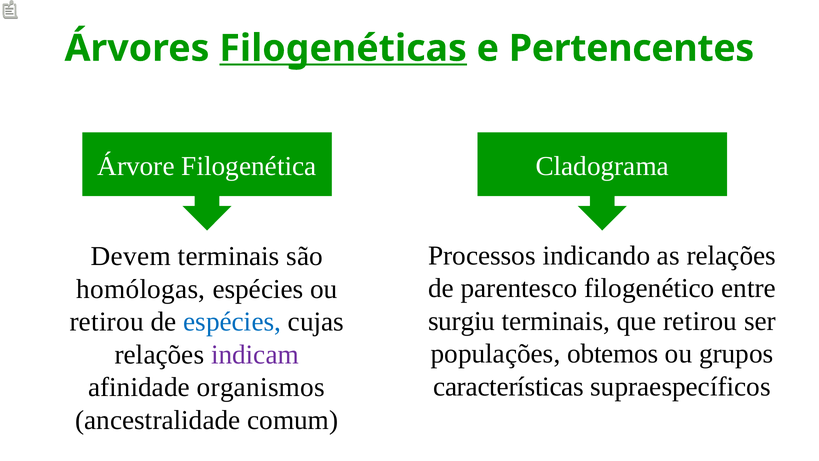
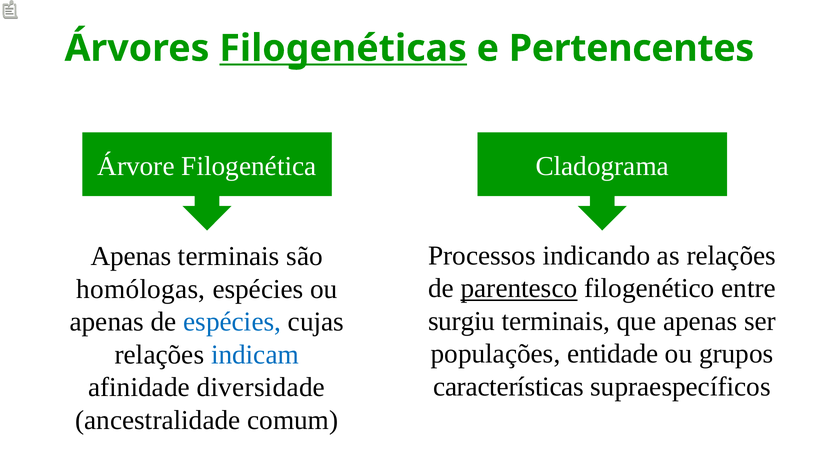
Devem: Devem -> Apenas (131, 256)
parentesco underline: none -> present (519, 288)
que retirou: retirou -> apenas (700, 321)
retirou: retirou -> apenas (107, 322)
obtemos: obtemos -> entidade (613, 354)
indicam colour: purple -> blue (255, 354)
organismos: organismos -> diversidade (261, 387)
